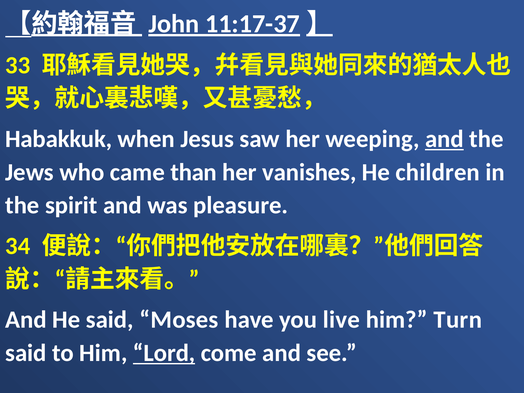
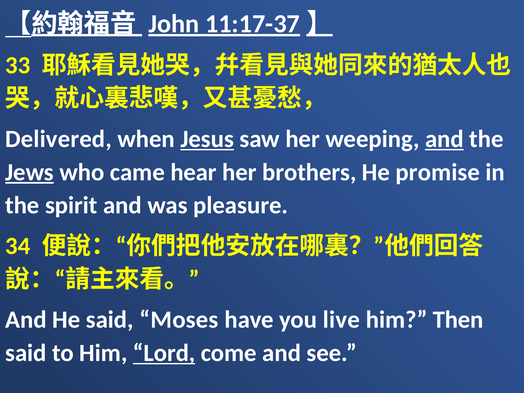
Habakkuk: Habakkuk -> Delivered (58, 139)
Jesus underline: none -> present (207, 139)
Jews underline: none -> present (30, 172)
than: than -> hear (194, 172)
vanishes: vanishes -> brothers (309, 172)
children: children -> promise (438, 172)
Turn: Turn -> Then (458, 320)
